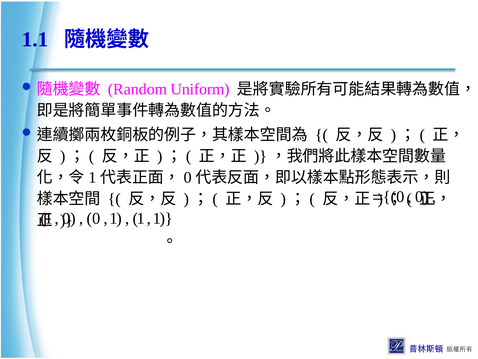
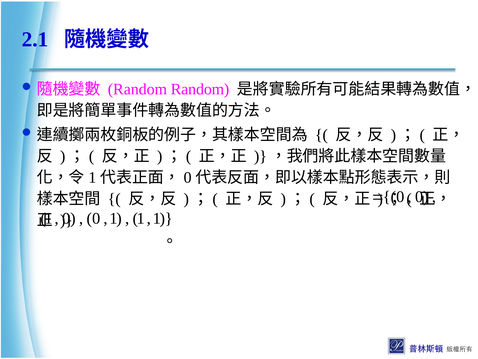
1.1: 1.1 -> 2.1 (35, 40)
Random Uniform: Uniform -> Random (200, 89)
